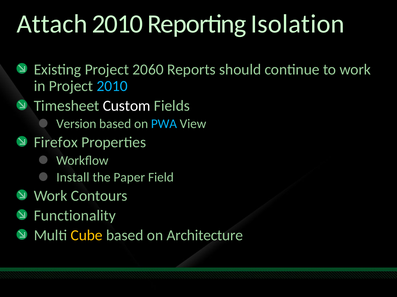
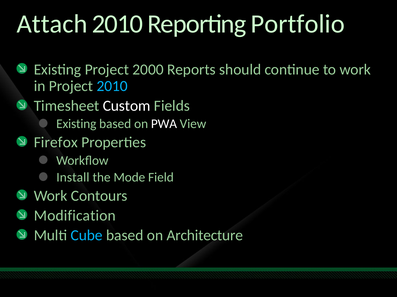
Isolation: Isolation -> Portfolio (298, 24)
2060: 2060 -> 2000 (148, 70)
Version: Version -> Existing (76, 124)
PWA colour: light blue -> white (164, 124)
Paper: Paper -> Mode (129, 178)
Functionality: Functionality -> Modification (75, 216)
Cube colour: yellow -> light blue (87, 236)
